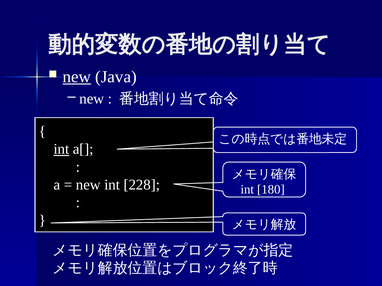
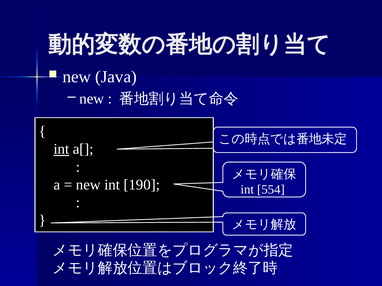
new underline: present -> none (77, 77)
228: 228 -> 190 (142, 185)
180: 180 -> 554 (271, 190)
